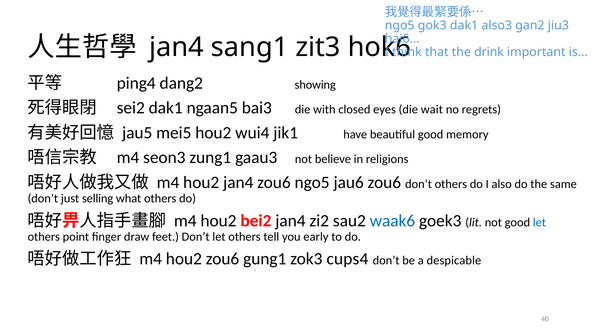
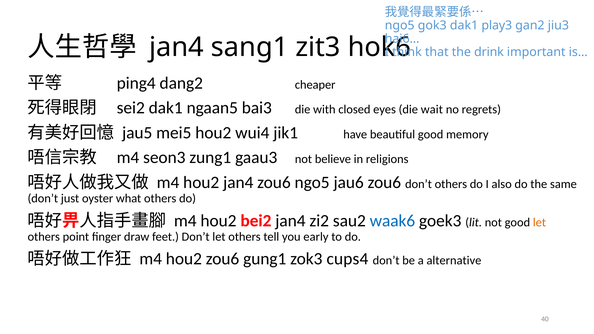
also3: also3 -> play3 (497, 25)
showing: showing -> cheaper (315, 85)
selling: selling -> oyster (98, 199)
let colour: blue -> orange (539, 222)
despicable: despicable -> alternative (454, 261)
